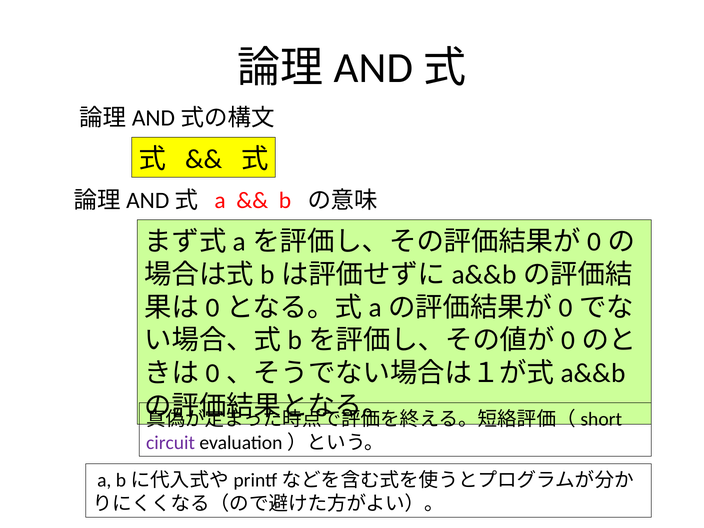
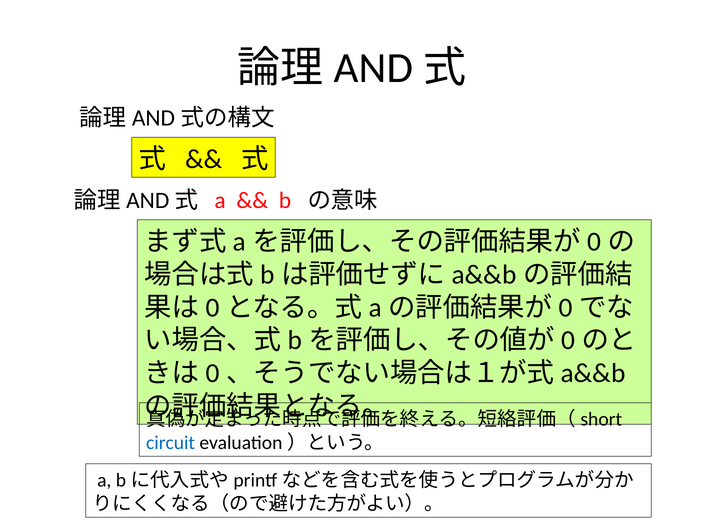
circuit colour: purple -> blue (171, 443)
